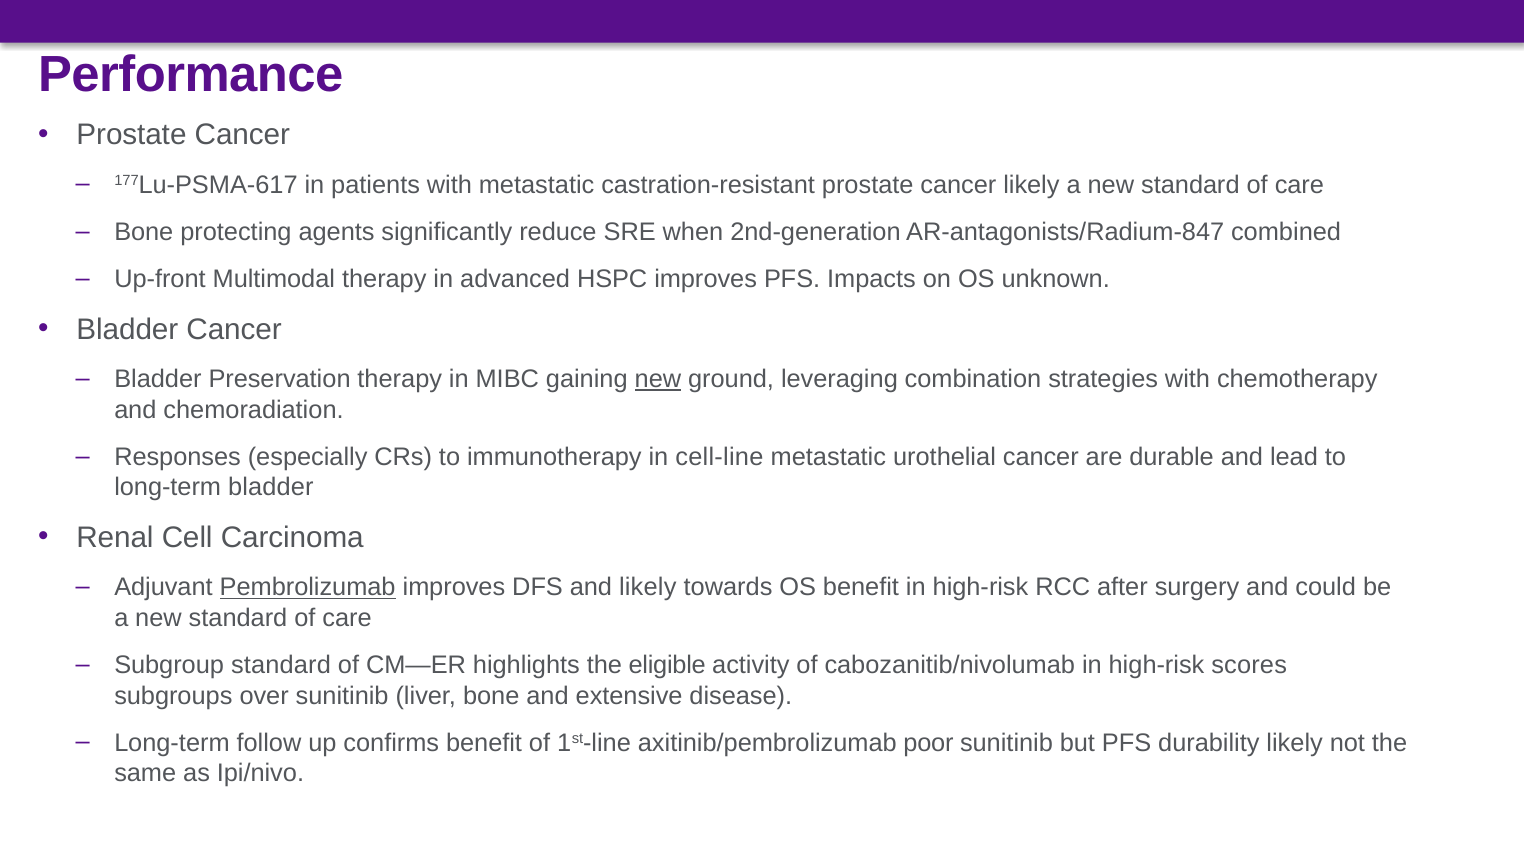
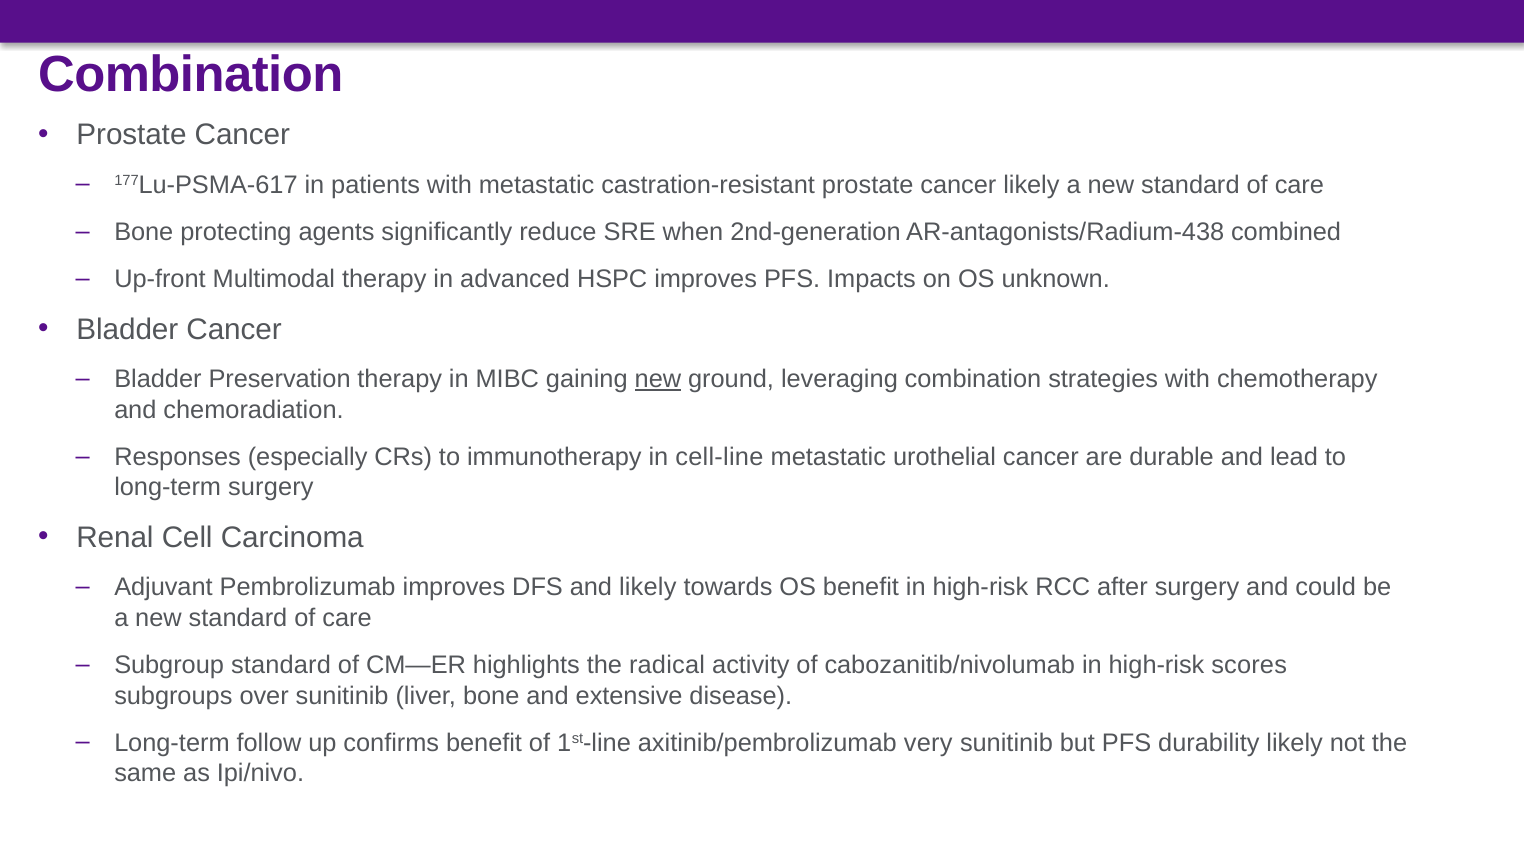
Performance: Performance -> Combination (191, 75)
AR-antagonists/Radium-847: AR-antagonists/Radium-847 -> AR-antagonists/Radium-438 (1065, 232)
long-term bladder: bladder -> surgery (271, 488)
Pembrolizumab underline: present -> none (308, 588)
eligible: eligible -> radical (667, 665)
poor: poor -> very (928, 743)
